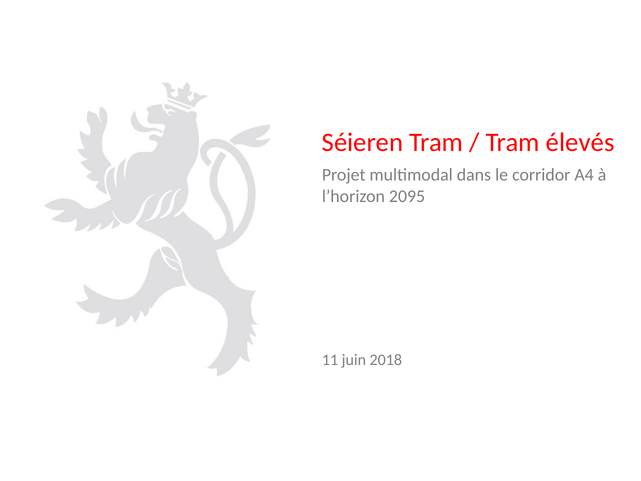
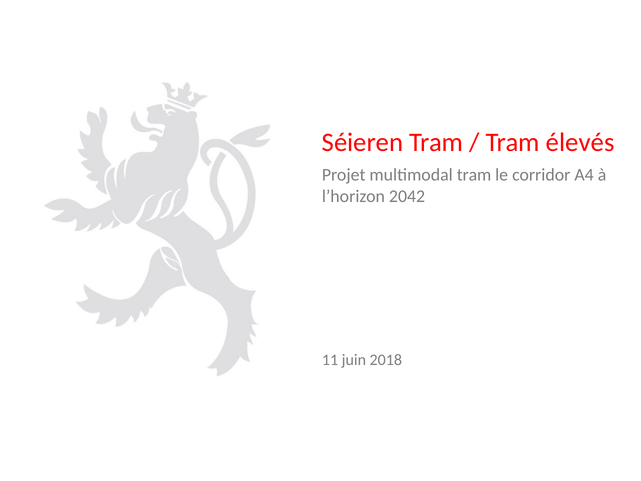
multimodal dans: dans -> tram (474, 175)
2095: 2095 -> 2042 (407, 196)
